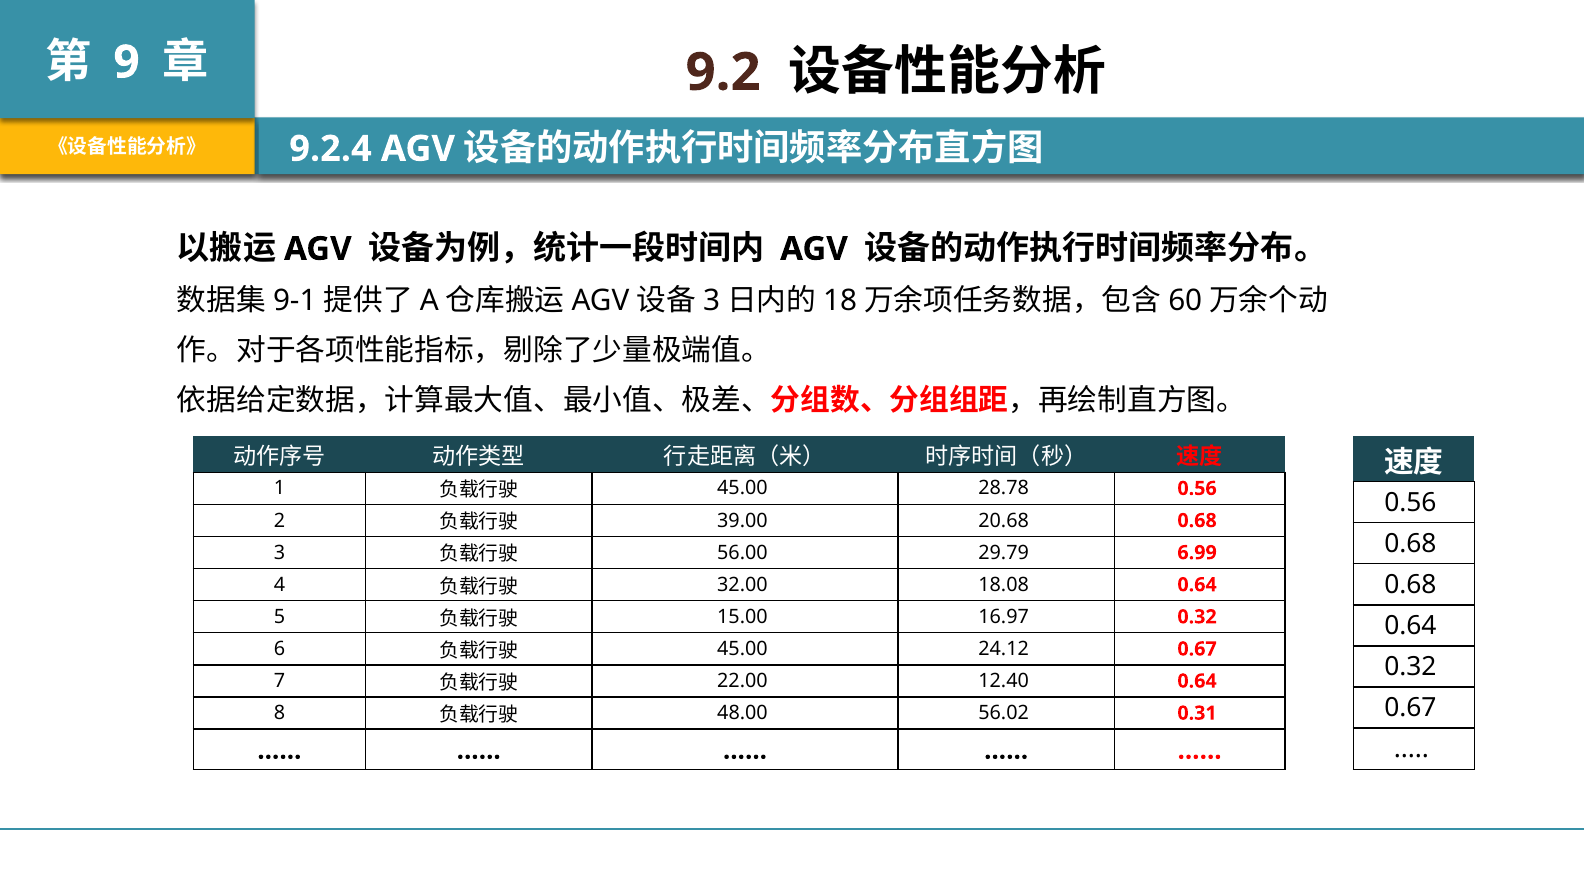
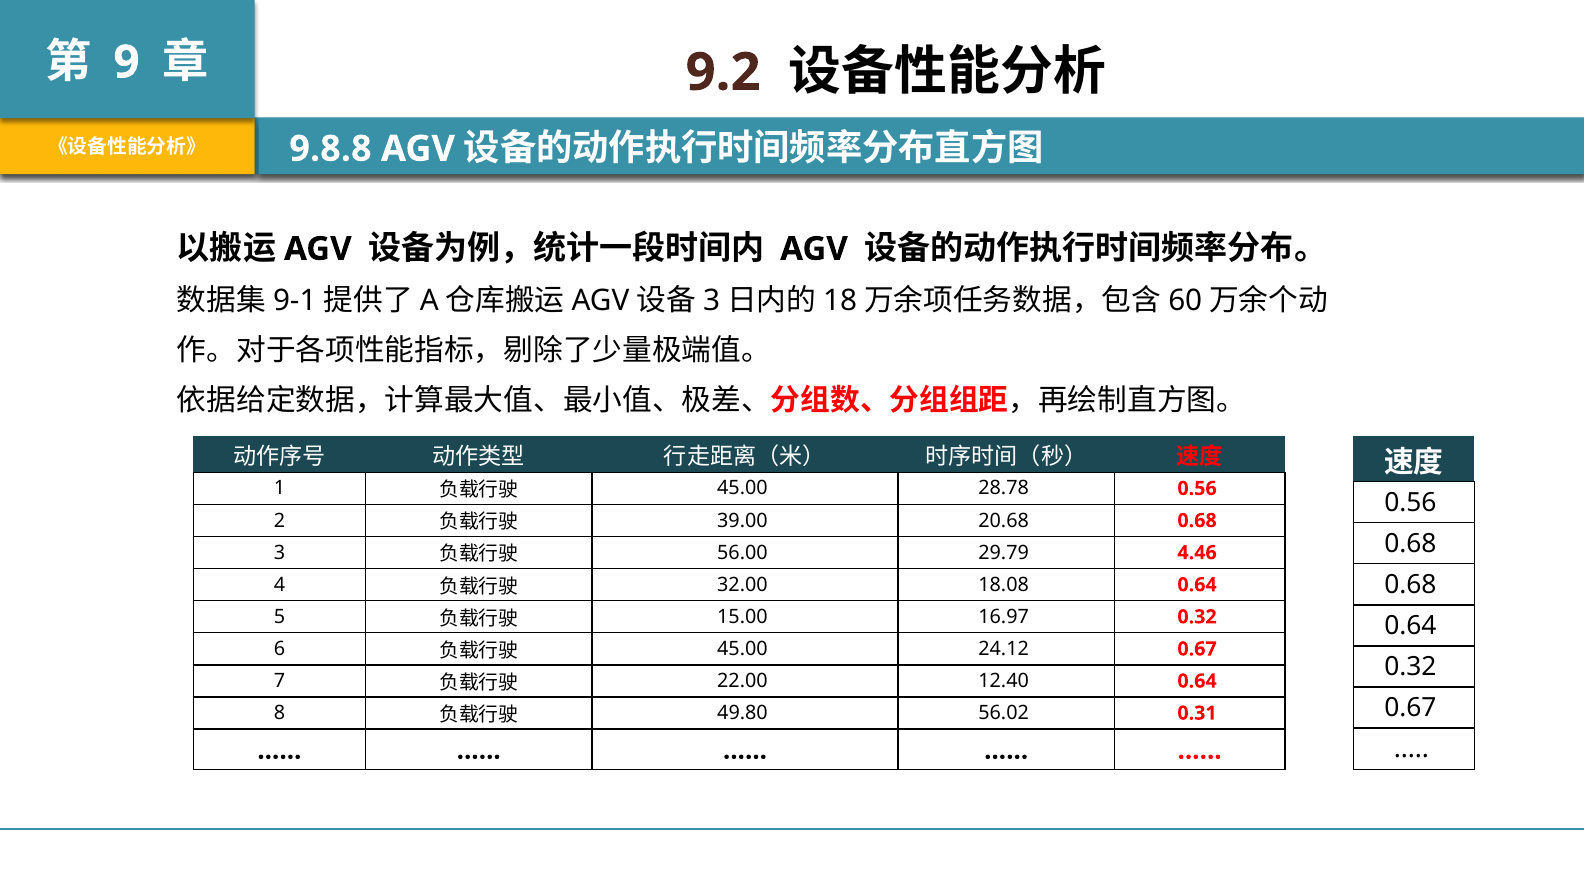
9.2.4: 9.2.4 -> 9.8.8 (330, 149)
6.99: 6.99 -> 4.46 (1197, 553)
48.00: 48.00 -> 49.80 (742, 713)
